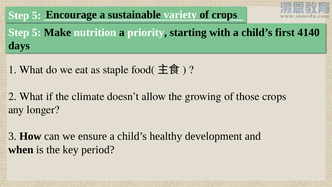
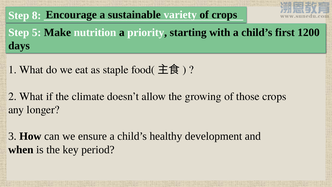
5: 5 -> 8 (37, 15)
4140: 4140 -> 1200 (309, 32)
